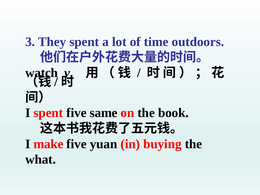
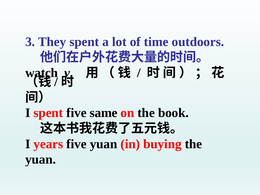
make: make -> years (48, 144)
what: what -> yuan (41, 159)
